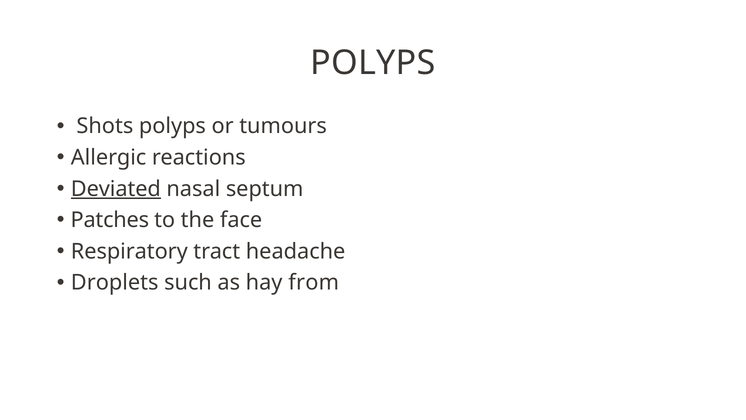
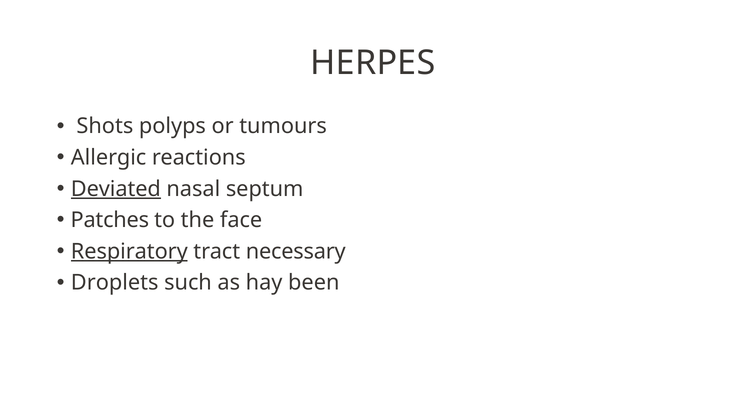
POLYPS: POLYPS -> HERPES (373, 63)
Respiratory underline: none -> present (129, 251)
headache: headache -> necessary (296, 251)
from: from -> been (314, 283)
